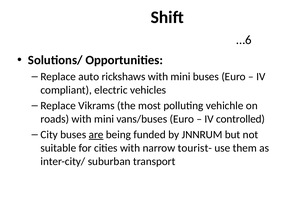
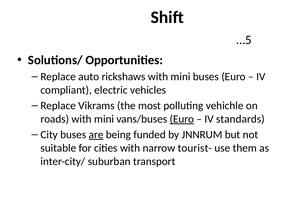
…6: …6 -> …5 (244, 40)
Euro underline: none -> present (182, 119)
controlled: controlled -> standards (240, 119)
